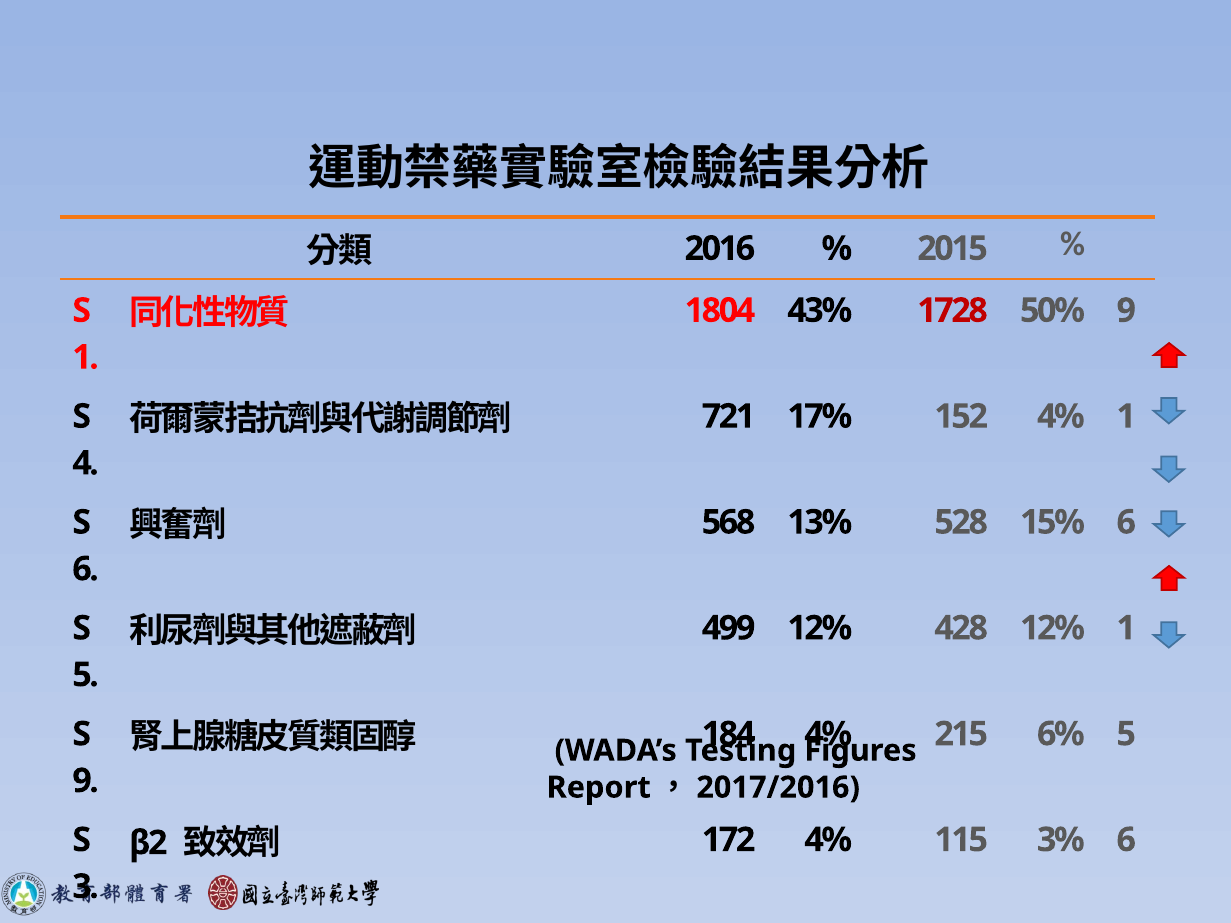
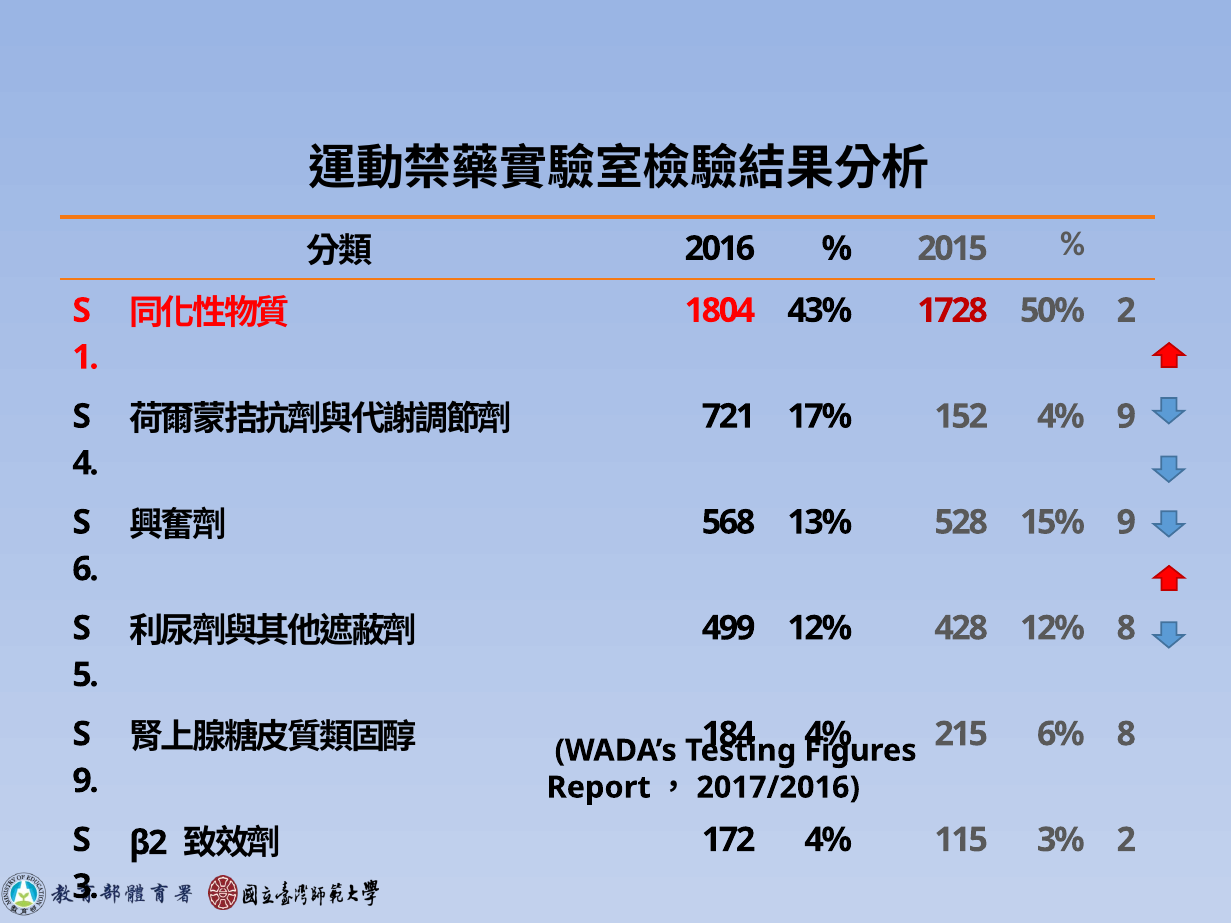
50% 9: 9 -> 2 (1126, 311)
4% 1: 1 -> 9 (1126, 417)
15% 6: 6 -> 9 (1126, 522)
12% 1: 1 -> 8 (1126, 628)
6% 5: 5 -> 8 (1126, 734)
3% 6: 6 -> 2 (1126, 840)
